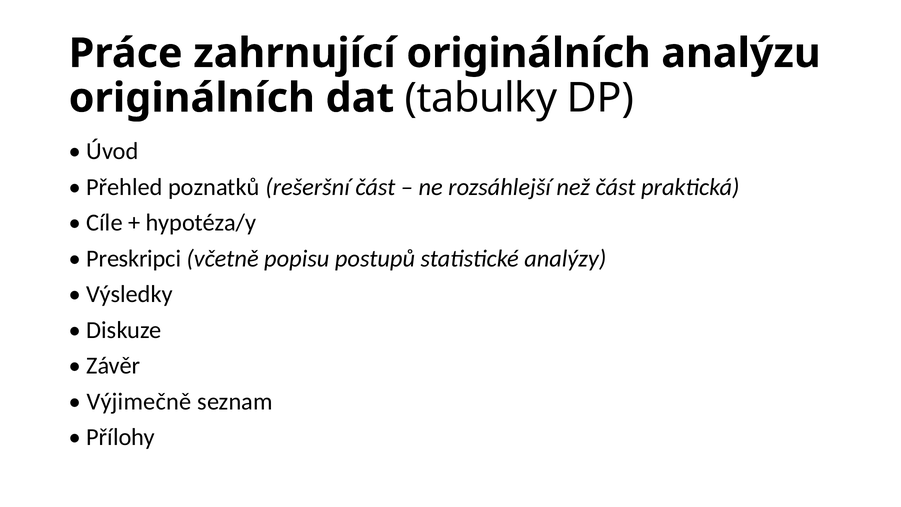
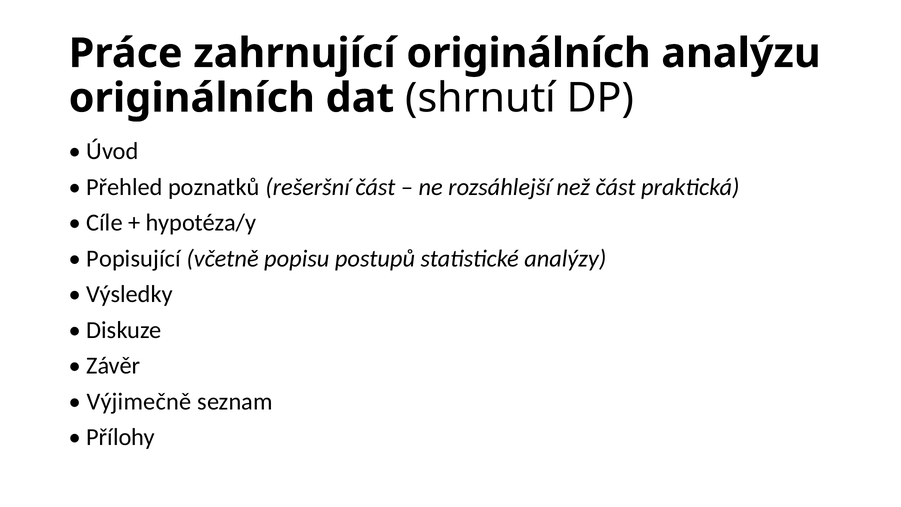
tabulky: tabulky -> shrnutí (481, 98)
Preskripci: Preskripci -> Popisující (134, 258)
